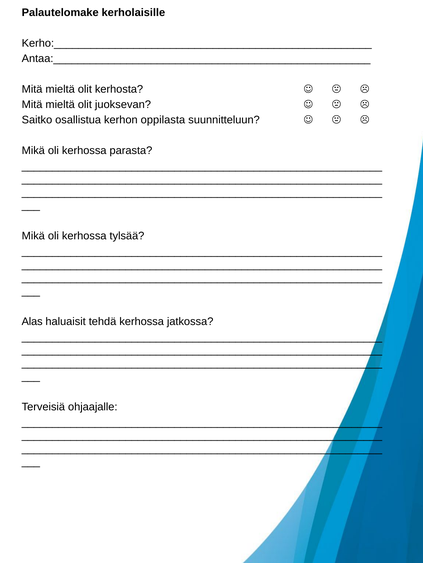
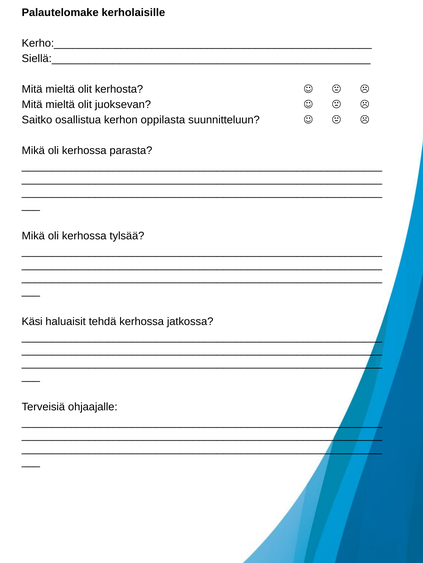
Antaa:____________________________________________________: Antaa:____________________________________________________ -> Siellä:____________________________________________________ (196, 59)
Alas: Alas -> Käsi (32, 322)
